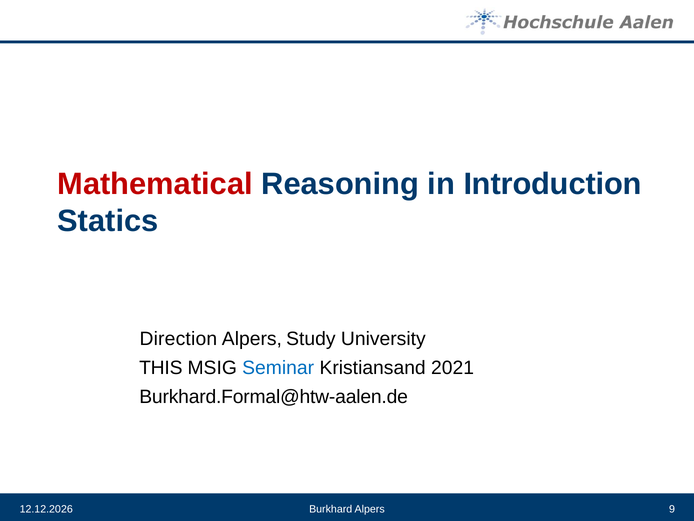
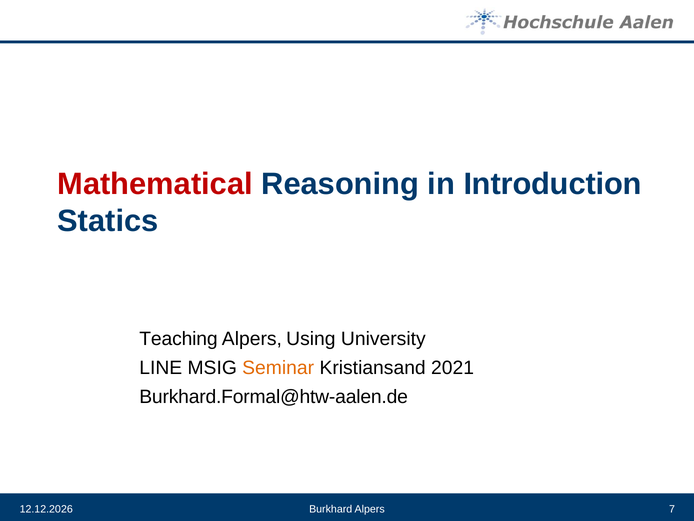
Direction: Direction -> Teaching (178, 339)
Study: Study -> Using (311, 339)
THIS: THIS -> LINE (161, 368)
Seminar colour: blue -> orange (278, 368)
9: 9 -> 7 (672, 509)
